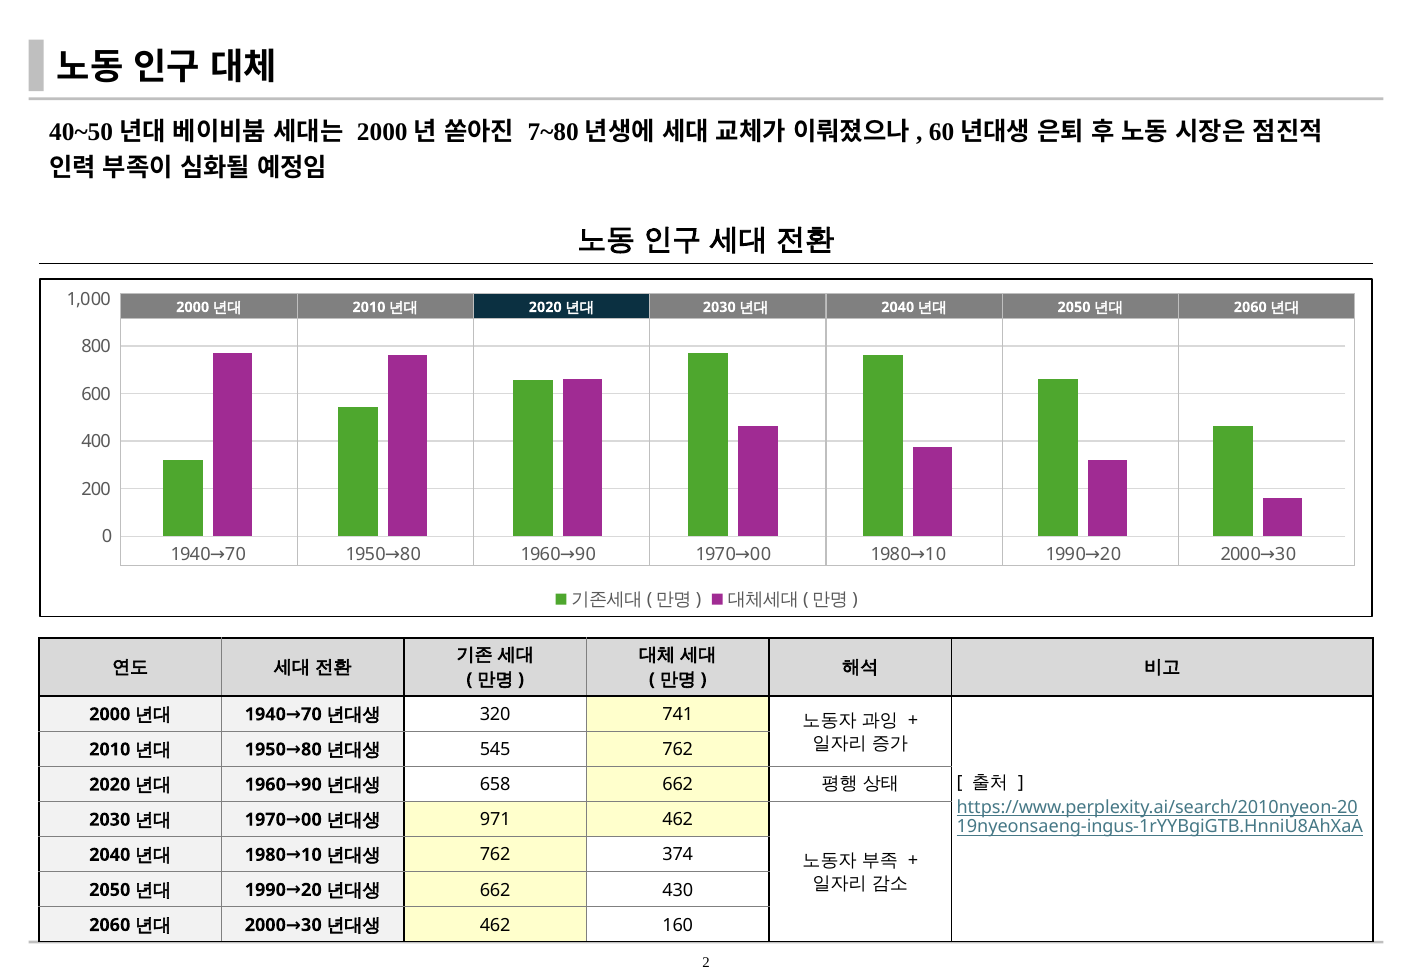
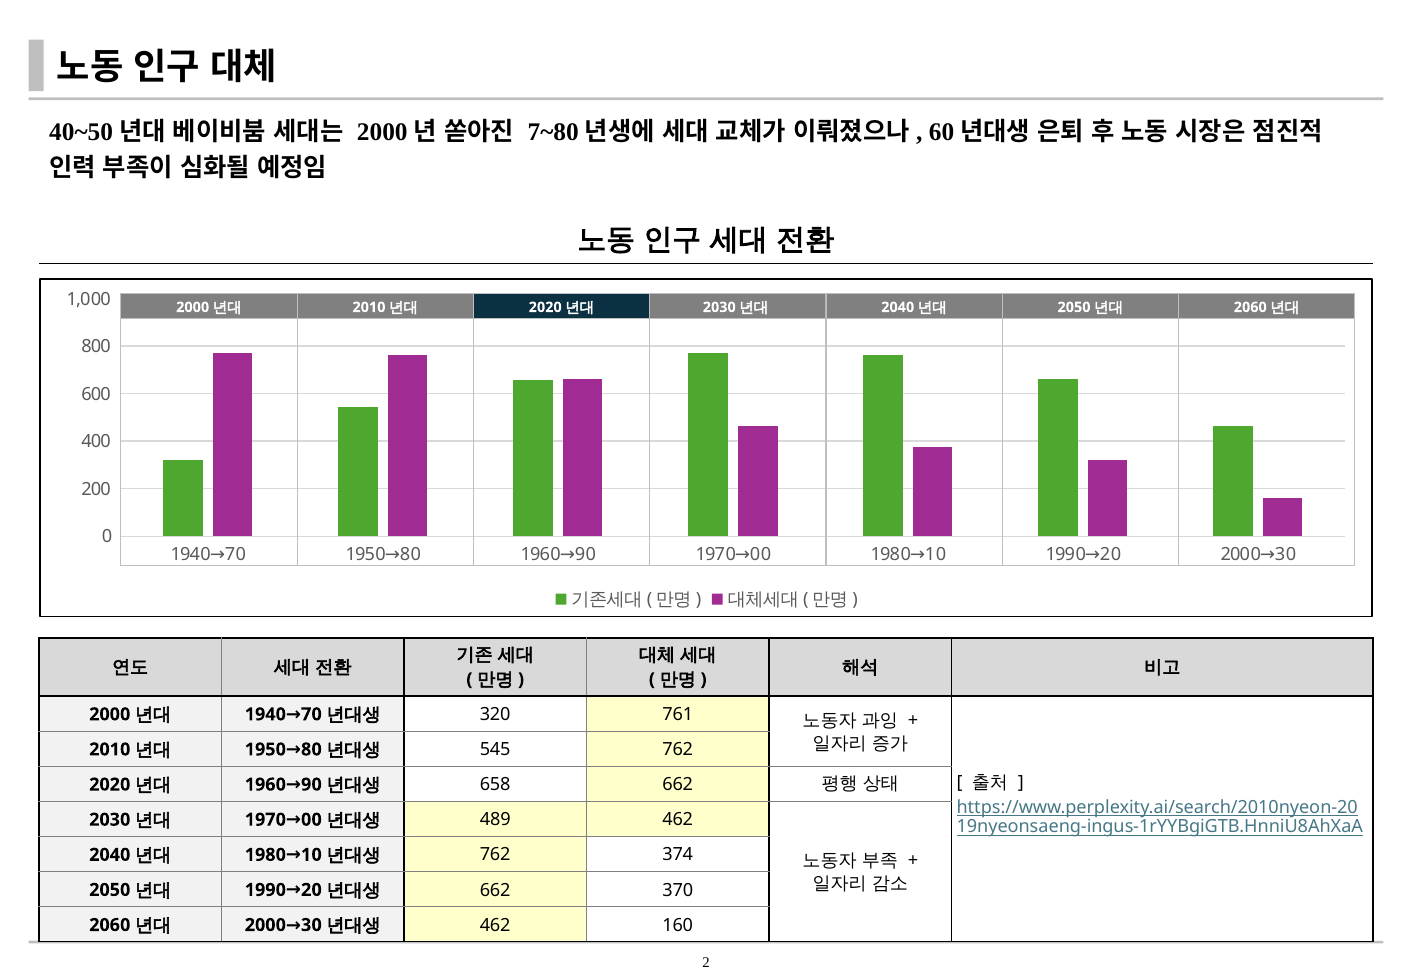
741: 741 -> 761 (678, 714)
971: 971 -> 489 (495, 819)
430: 430 -> 370 (678, 890)
